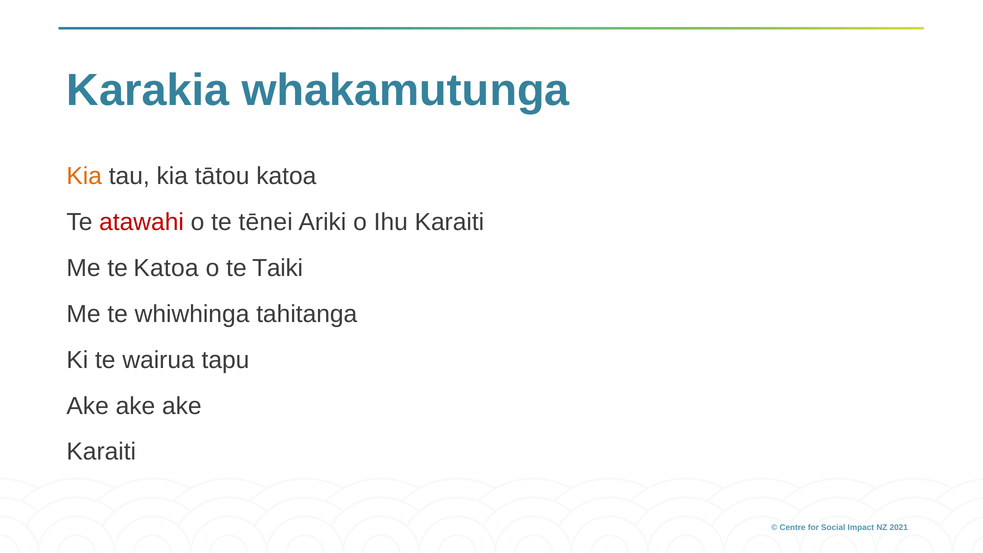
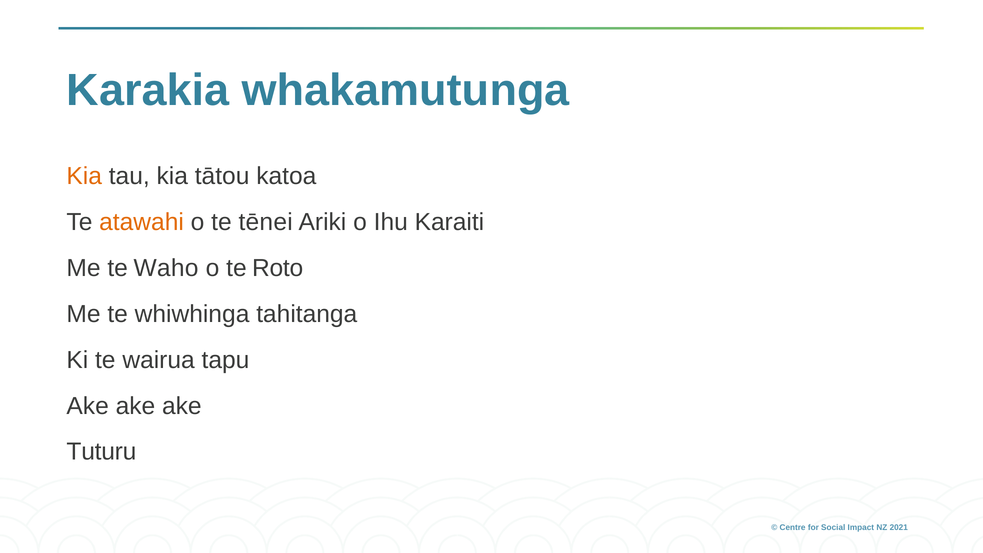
atawahi colour: red -> orange (142, 222)
te Katoa: Katoa -> Waho (166, 268)
Taiki: Taiki -> Roto (278, 268)
Karaiti: Karaiti -> Tuturu (101, 452)
